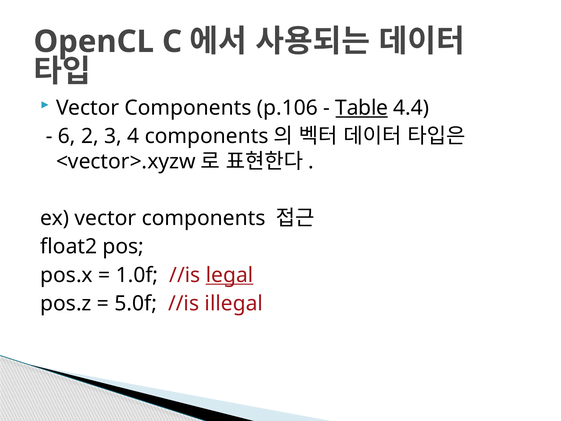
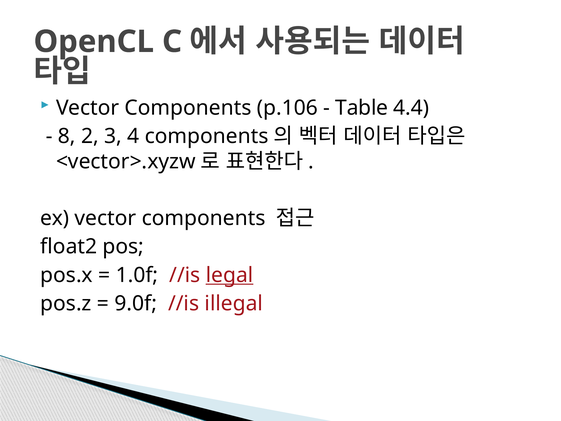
Table underline: present -> none (362, 108)
6: 6 -> 8 (67, 136)
5.0f: 5.0f -> 9.0f (136, 303)
